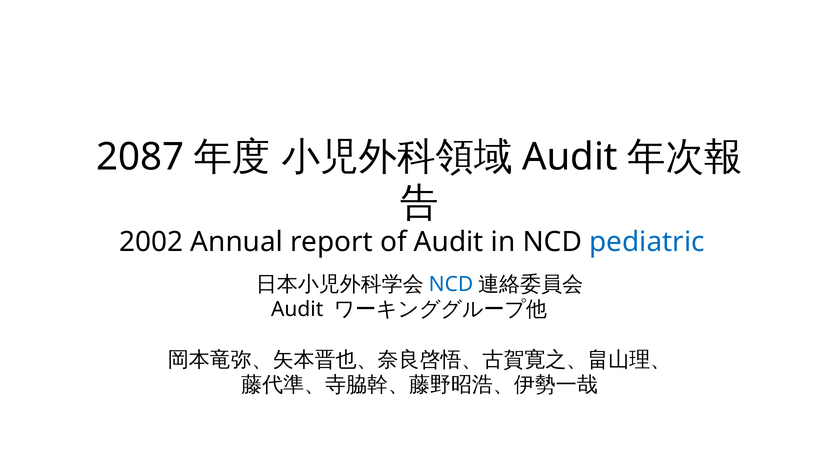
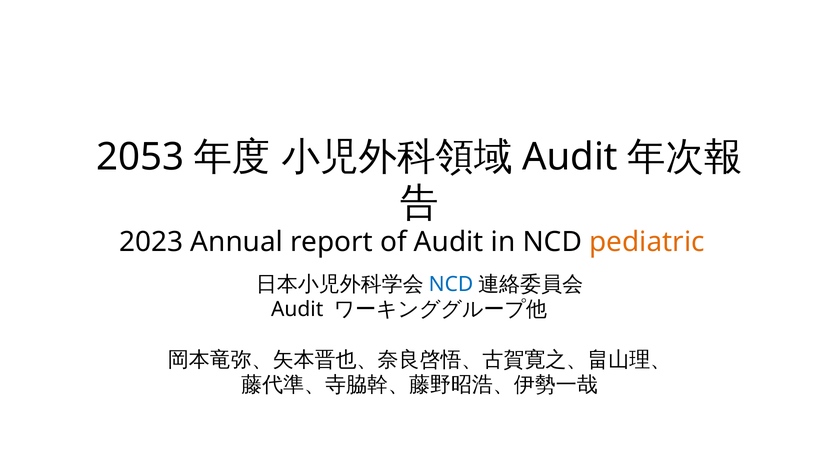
2087: 2087 -> 2053 (140, 157)
2002: 2002 -> 2023 (151, 242)
pediatric colour: blue -> orange (647, 242)
